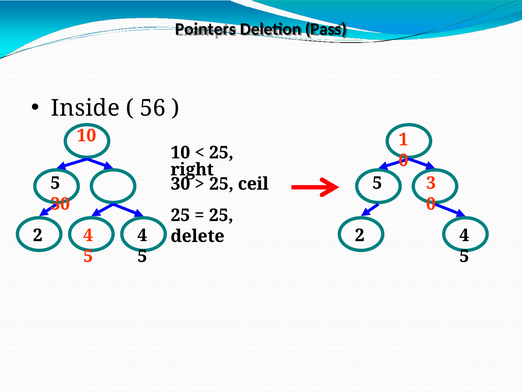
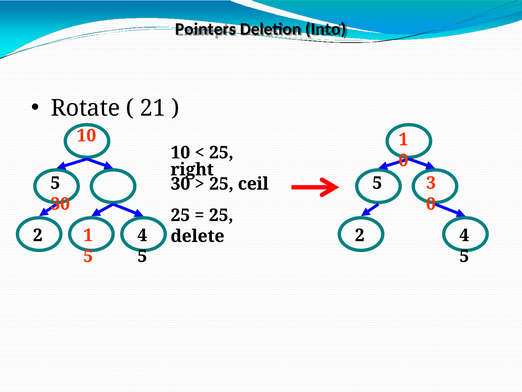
Pass: Pass -> Into (326, 29)
Inside: Inside -> Rotate (86, 108)
56: 56 -> 21 (153, 108)
4: 4 -> 1 (88, 235)
